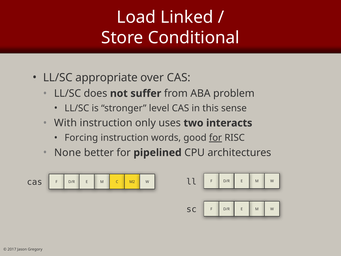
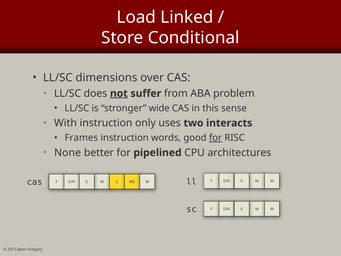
appropriate: appropriate -> dimensions (106, 78)
not underline: none -> present (119, 93)
level: level -> wide (159, 108)
Forcing: Forcing -> Frames (81, 138)
